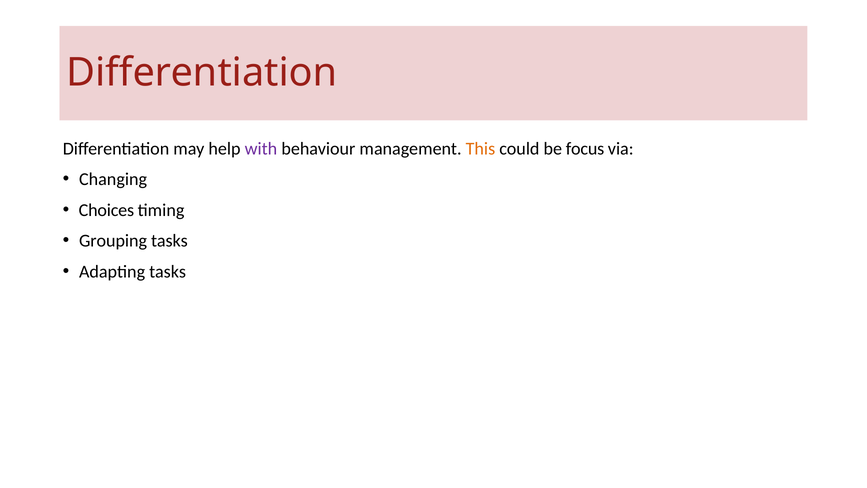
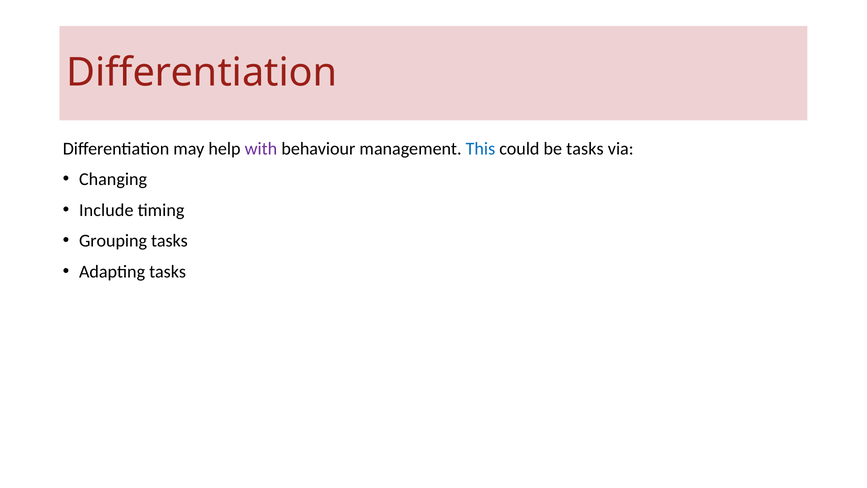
This colour: orange -> blue (480, 149)
be focus: focus -> tasks (585, 149)
Choices: Choices -> Include (106, 210)
